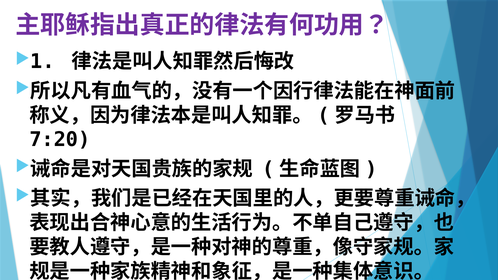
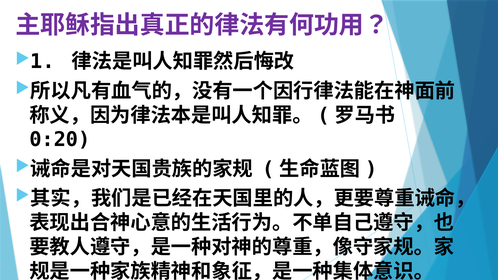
7:20: 7:20 -> 0:20 (60, 140)
